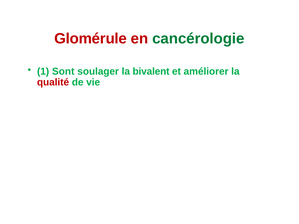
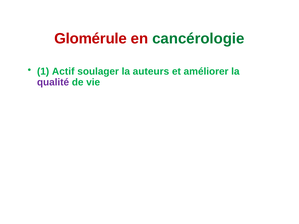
Sont: Sont -> Actif (63, 72)
bivalent: bivalent -> auteurs (151, 72)
qualité colour: red -> purple (53, 82)
